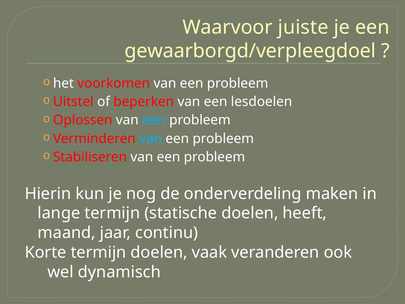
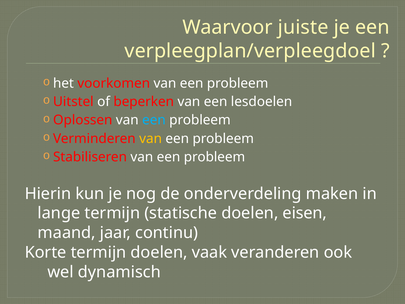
gewaarborgd/verpleegdoel: gewaarborgd/verpleegdoel -> verpleegplan/verpleegdoel (250, 51)
van colour: light blue -> yellow (151, 139)
heeft: heeft -> eisen (305, 213)
